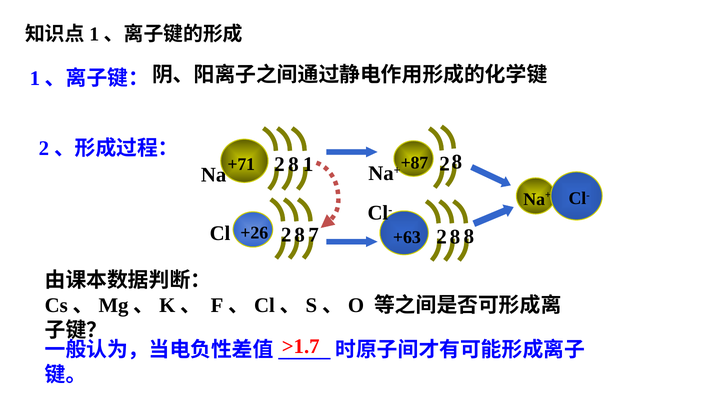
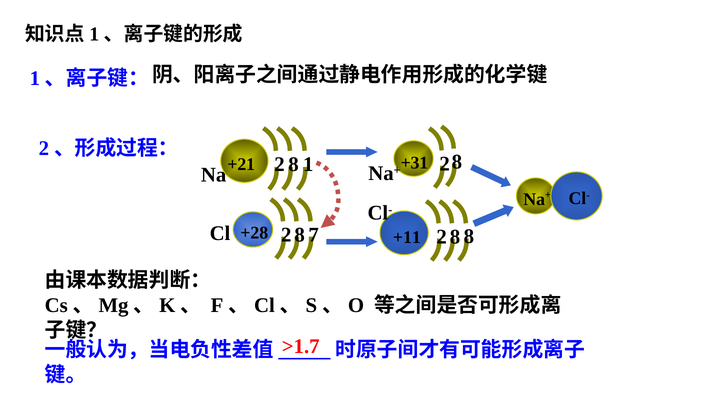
+87: +87 -> +31 (414, 163)
+71: +71 -> +21 (241, 165)
+26: +26 -> +28 (254, 233)
+63: +63 -> +11 (407, 237)
